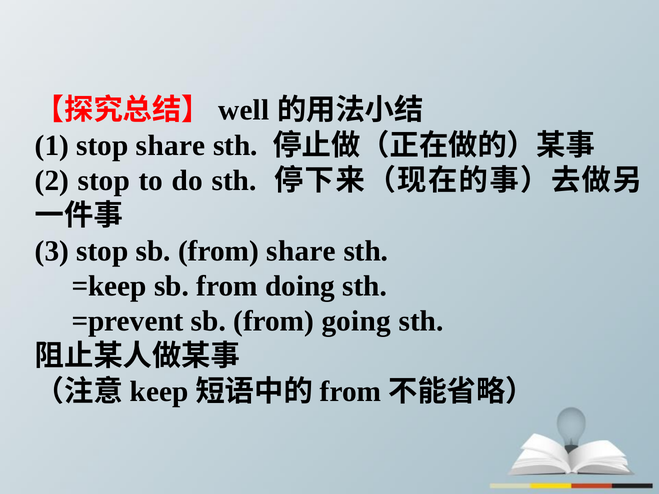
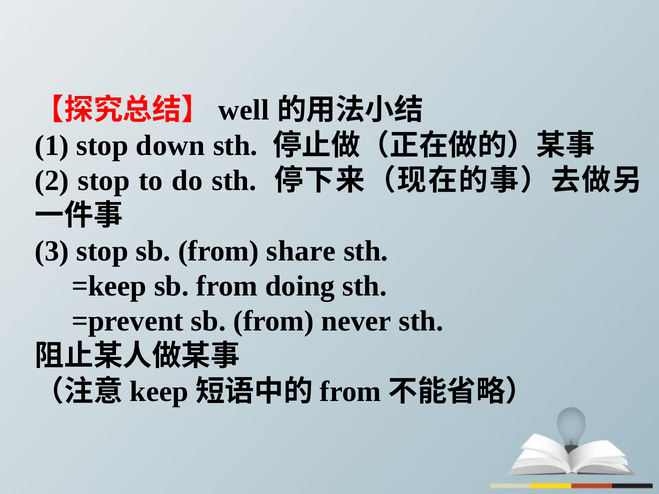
stop share: share -> down (171, 146)
going: going -> never (356, 321)
